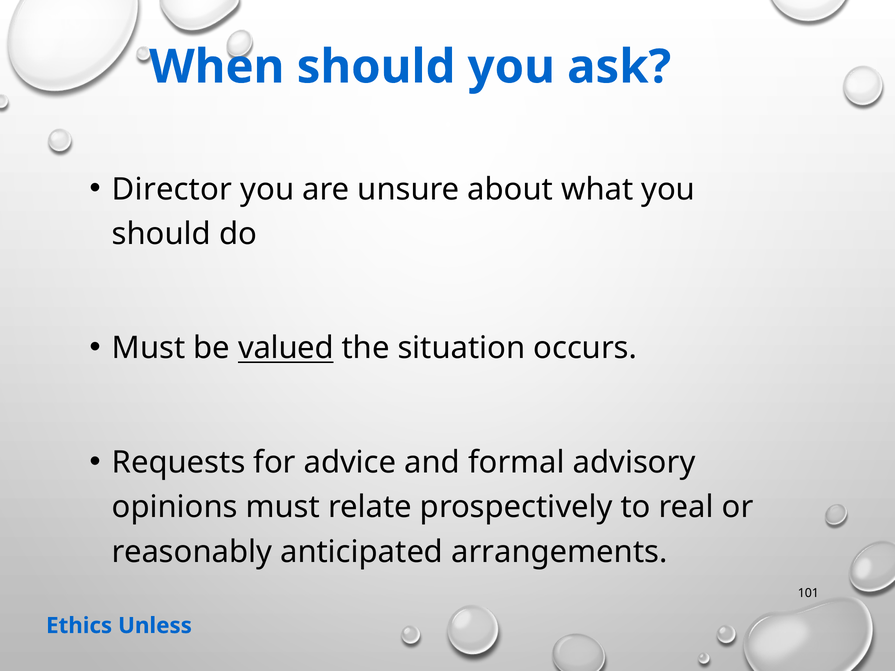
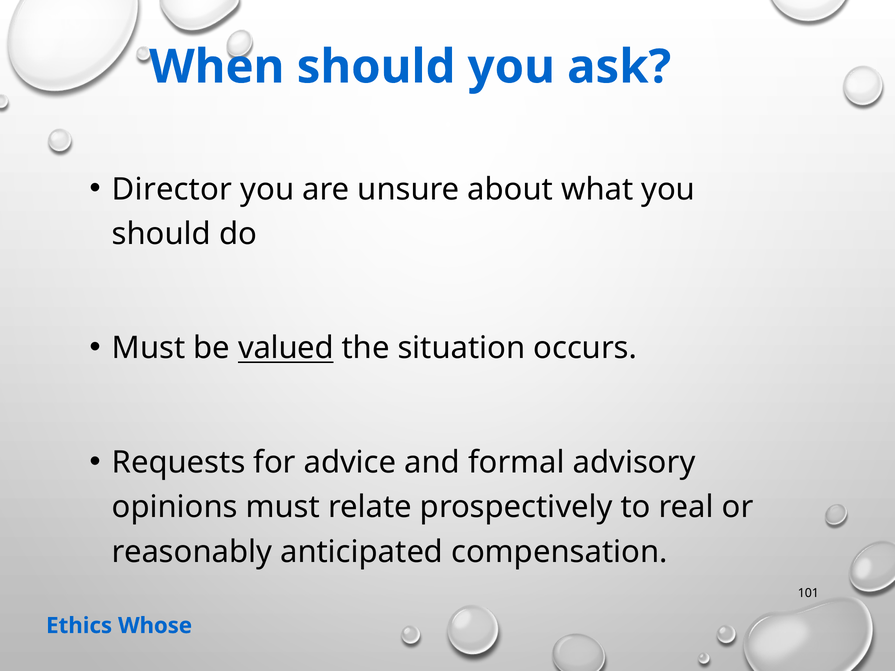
arrangements: arrangements -> compensation (559, 552)
Unless: Unless -> Whose (155, 626)
